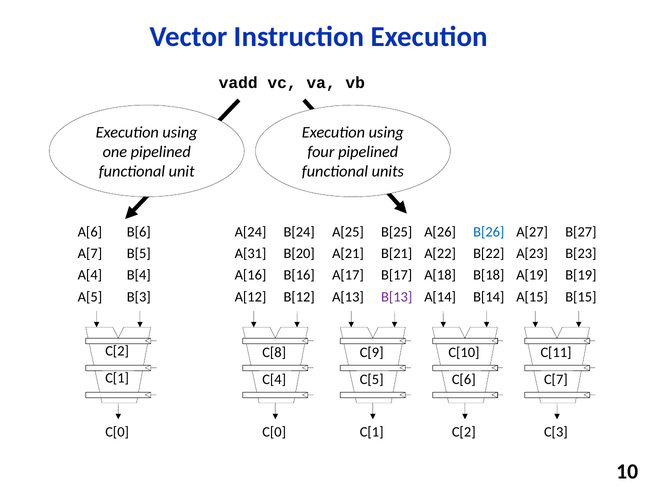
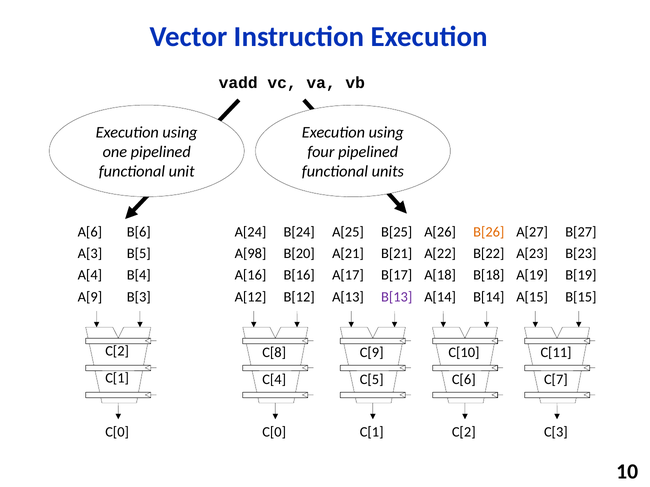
B[26 colour: blue -> orange (489, 232)
A[7: A[7 -> A[3 (90, 254)
A[31: A[31 -> A[98 (251, 254)
A[5: A[5 -> A[9 (90, 297)
